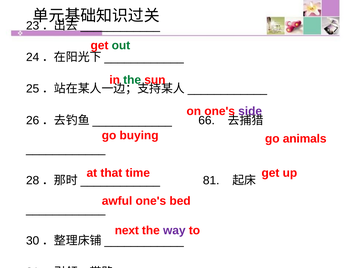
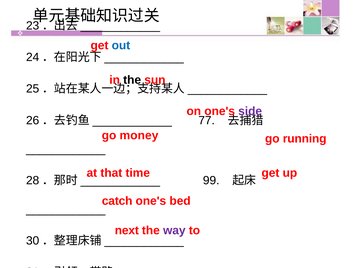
out colour: green -> blue (121, 45)
the colour: green -> black (132, 80)
66: 66 -> 77 (207, 120)
buying: buying -> money (139, 135)
animals: animals -> running (305, 139)
81: 81 -> 99 (211, 180)
awful: awful -> catch (117, 201)
